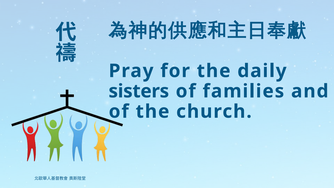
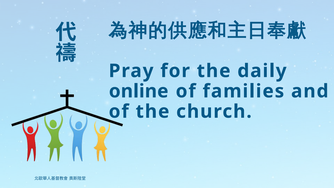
sisters: sisters -> online (139, 91)
